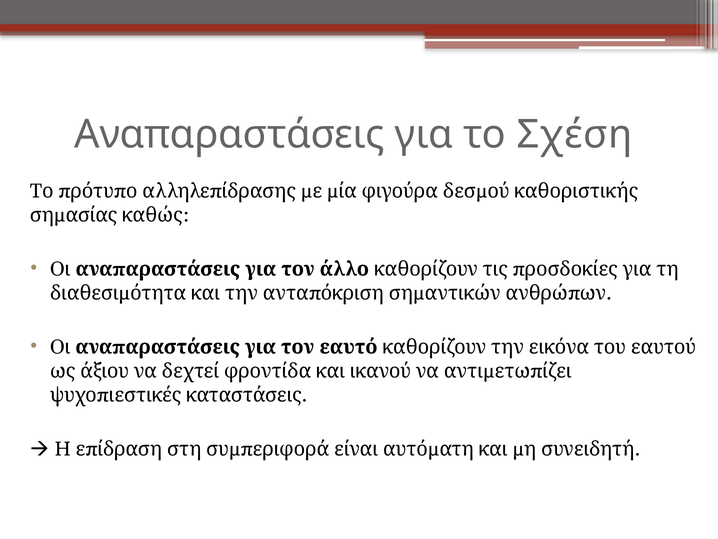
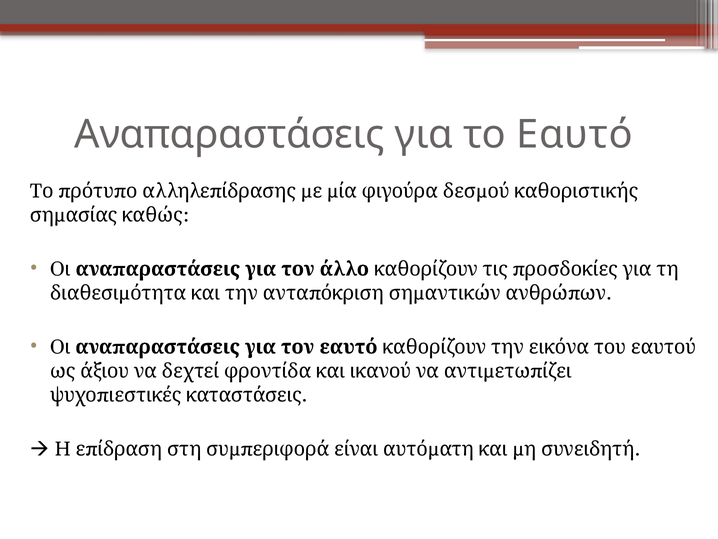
το Σχέση: Σχέση -> Εαυτό (575, 134)
